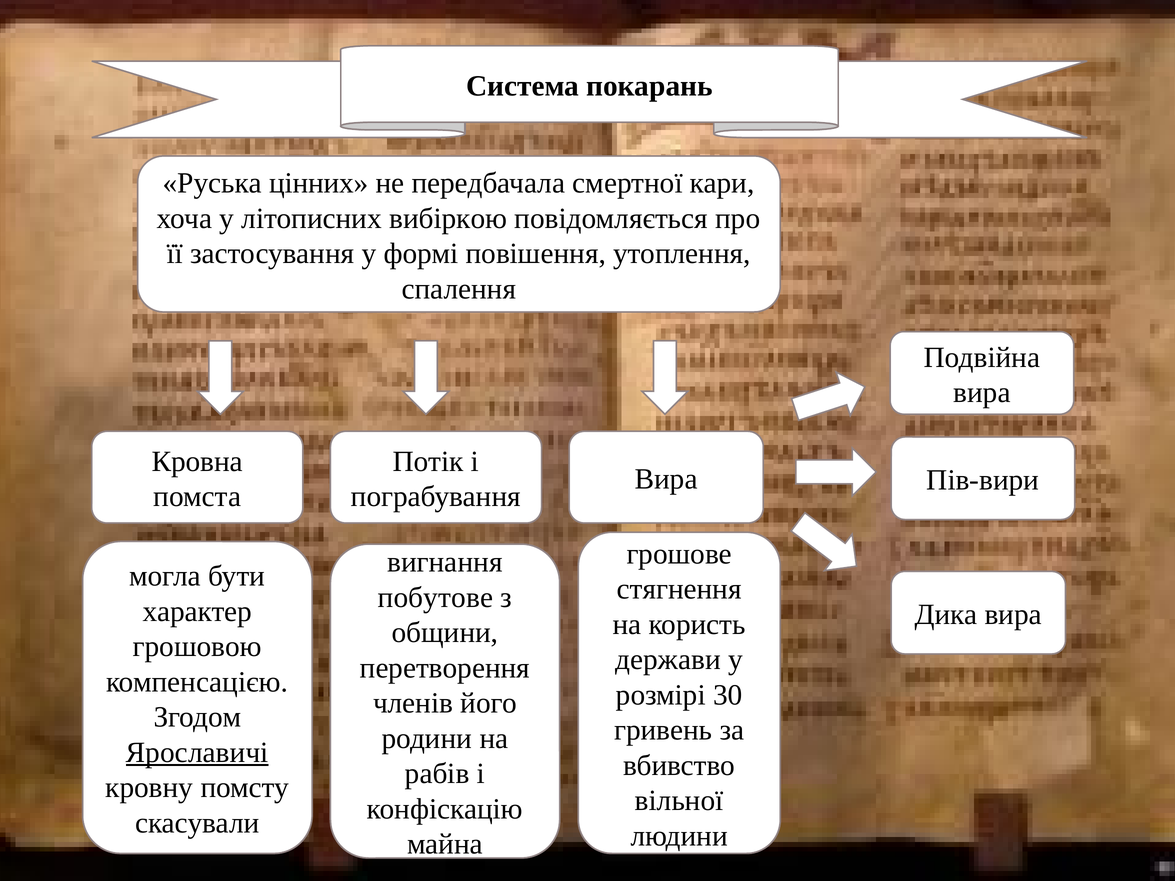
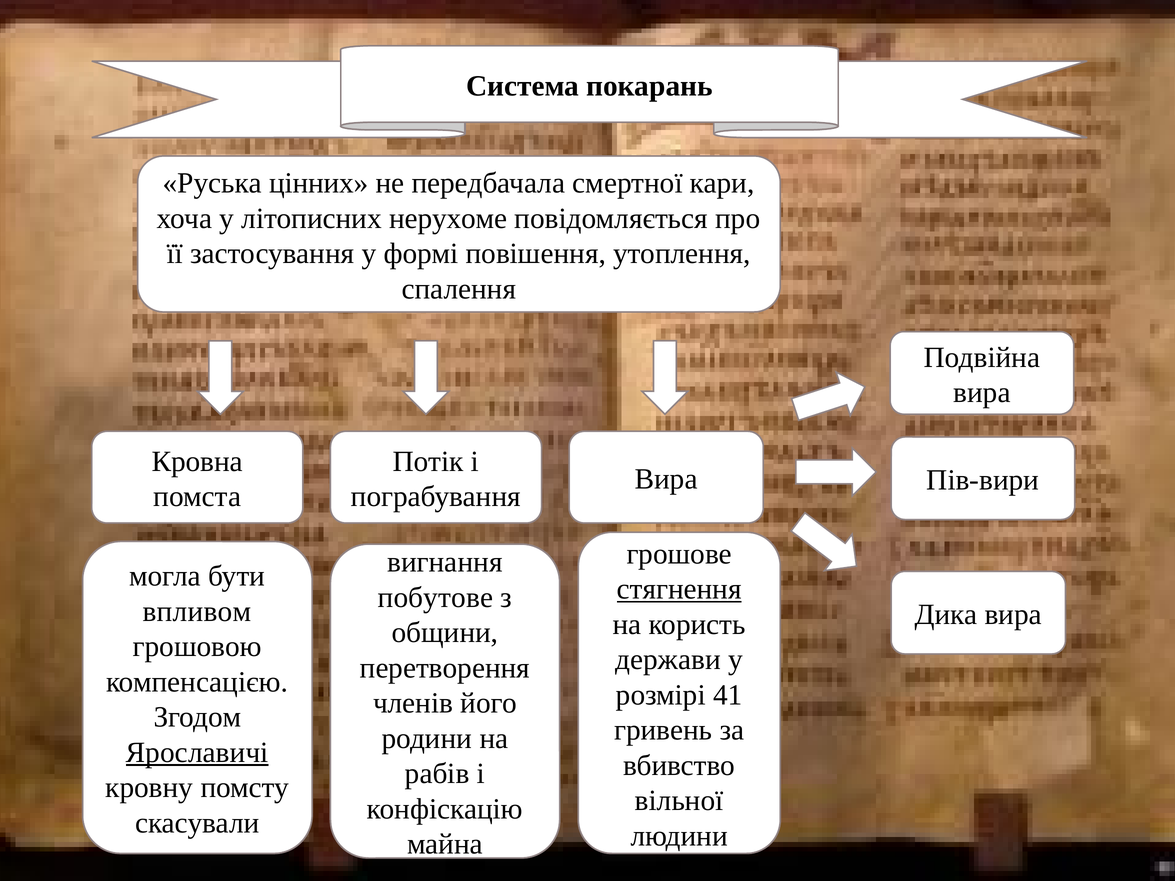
вибіркою: вибіркою -> нерухоме (448, 218)
стягнення underline: none -> present (679, 589)
характер: характер -> впливом (197, 612)
30: 30 -> 41 (728, 695)
